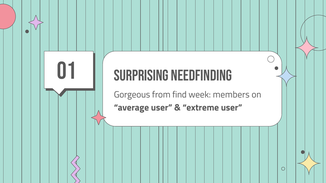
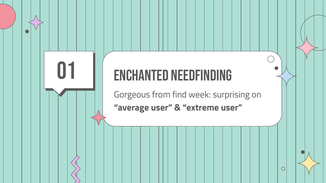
Surprising: Surprising -> Enchanted (141, 76)
members: members -> surprising (231, 95)
